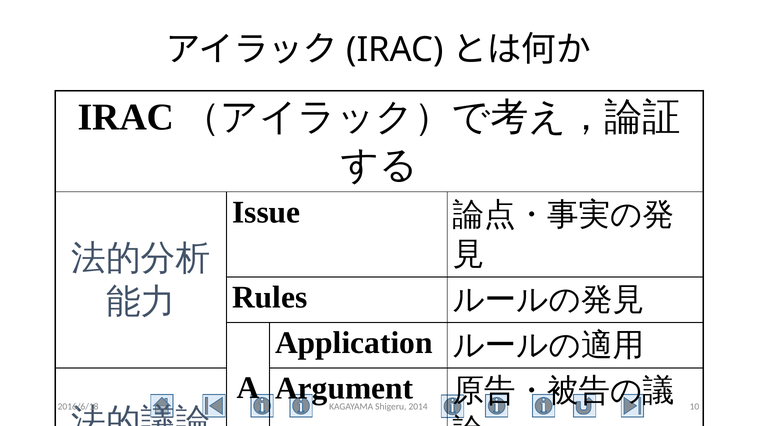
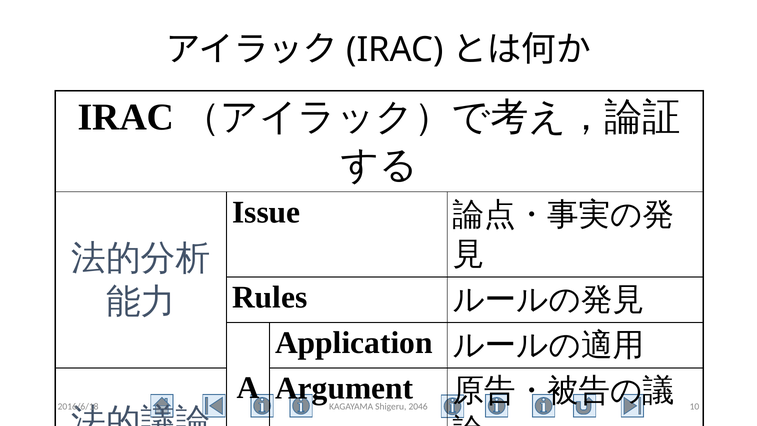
2014: 2014 -> 2046 (418, 407)
